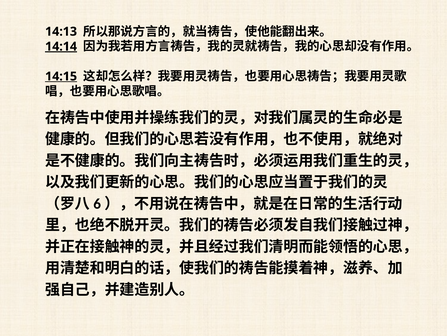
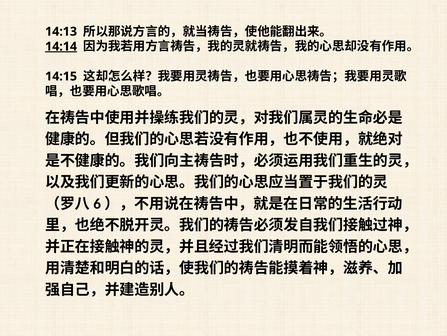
14:15 underline: present -> none (61, 76)
